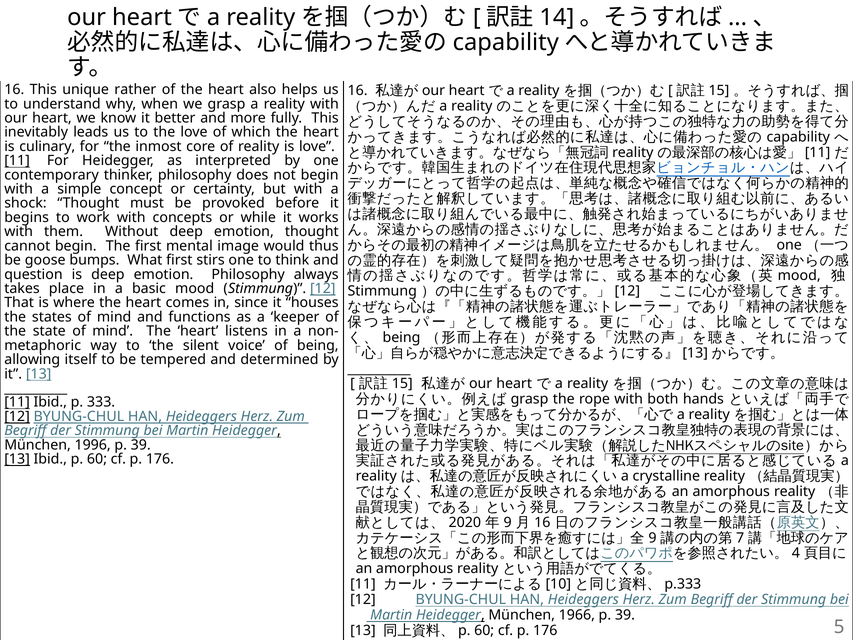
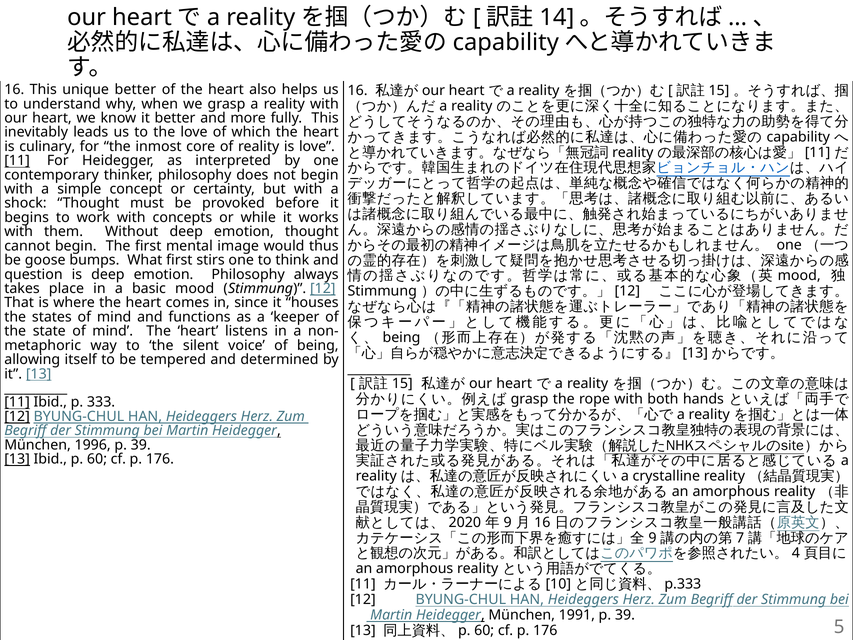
unique rather: rather -> better (135, 90)
1966: 1966 -> 1991 (577, 615)
